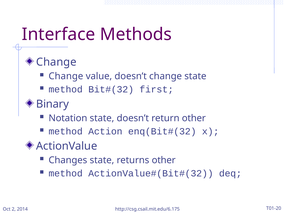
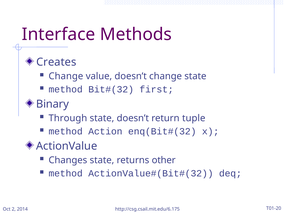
Change: Change -> Creates (56, 62)
Notation: Notation -> Through (68, 118)
return other: other -> tuple (194, 118)
